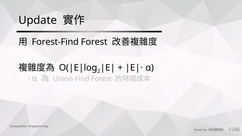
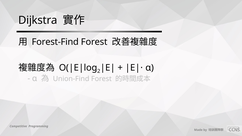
Update: Update -> Dijkstra (38, 20)
